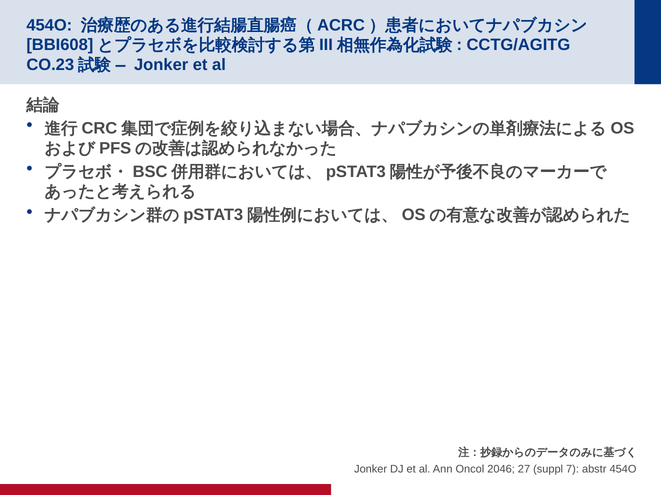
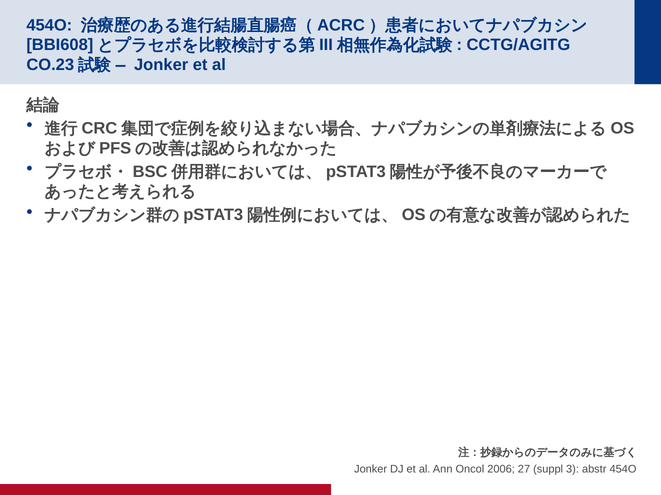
2046: 2046 -> 2006 (501, 470)
7: 7 -> 3 (573, 470)
